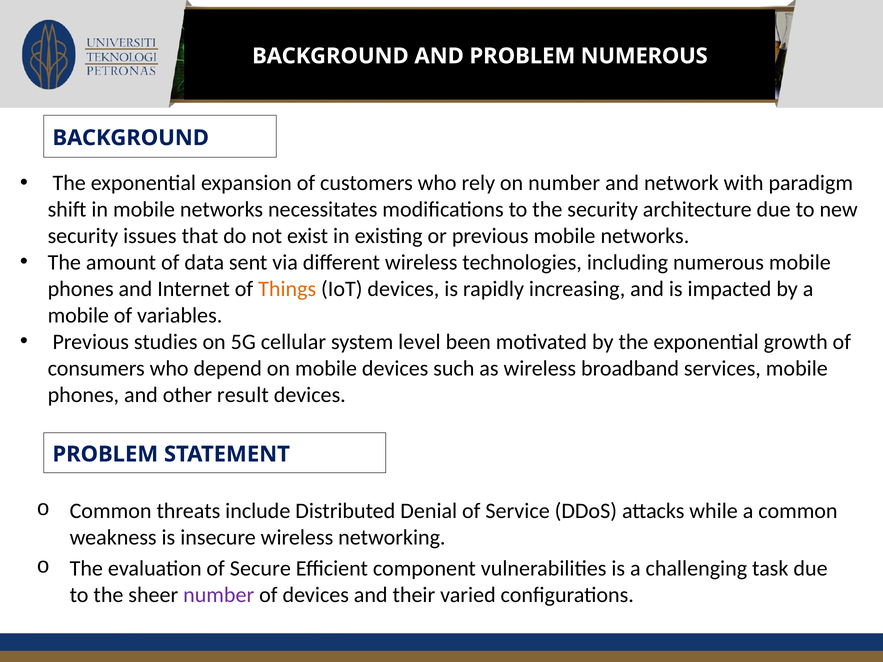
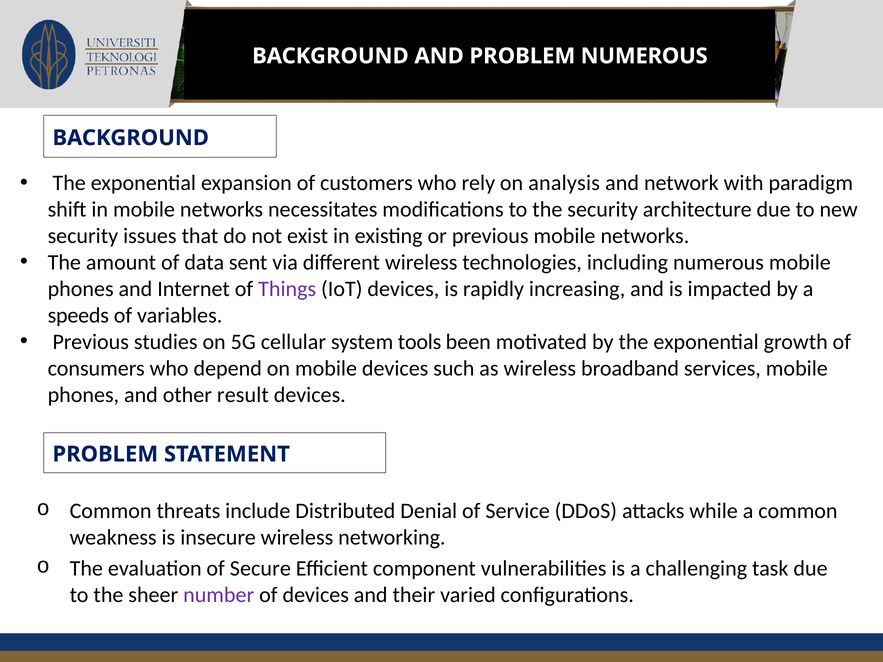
on number: number -> analysis (564, 183)
Things colour: orange -> purple (287, 289)
mobile: mobile -> speeds (78, 315)
level: level -> tools (420, 342)
